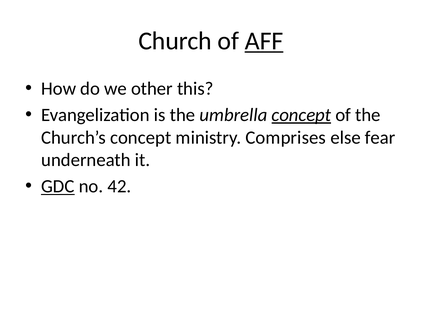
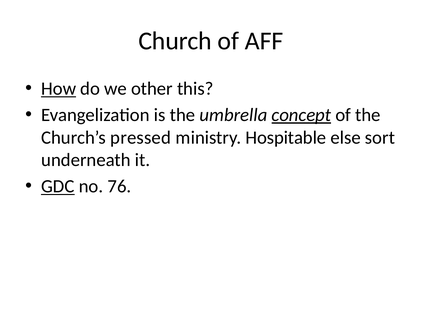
AFF underline: present -> none (264, 41)
How underline: none -> present (59, 89)
Church’s concept: concept -> pressed (141, 137)
Comprises: Comprises -> Hospitable (286, 137)
fear: fear -> sort (380, 137)
42: 42 -> 76 (119, 186)
